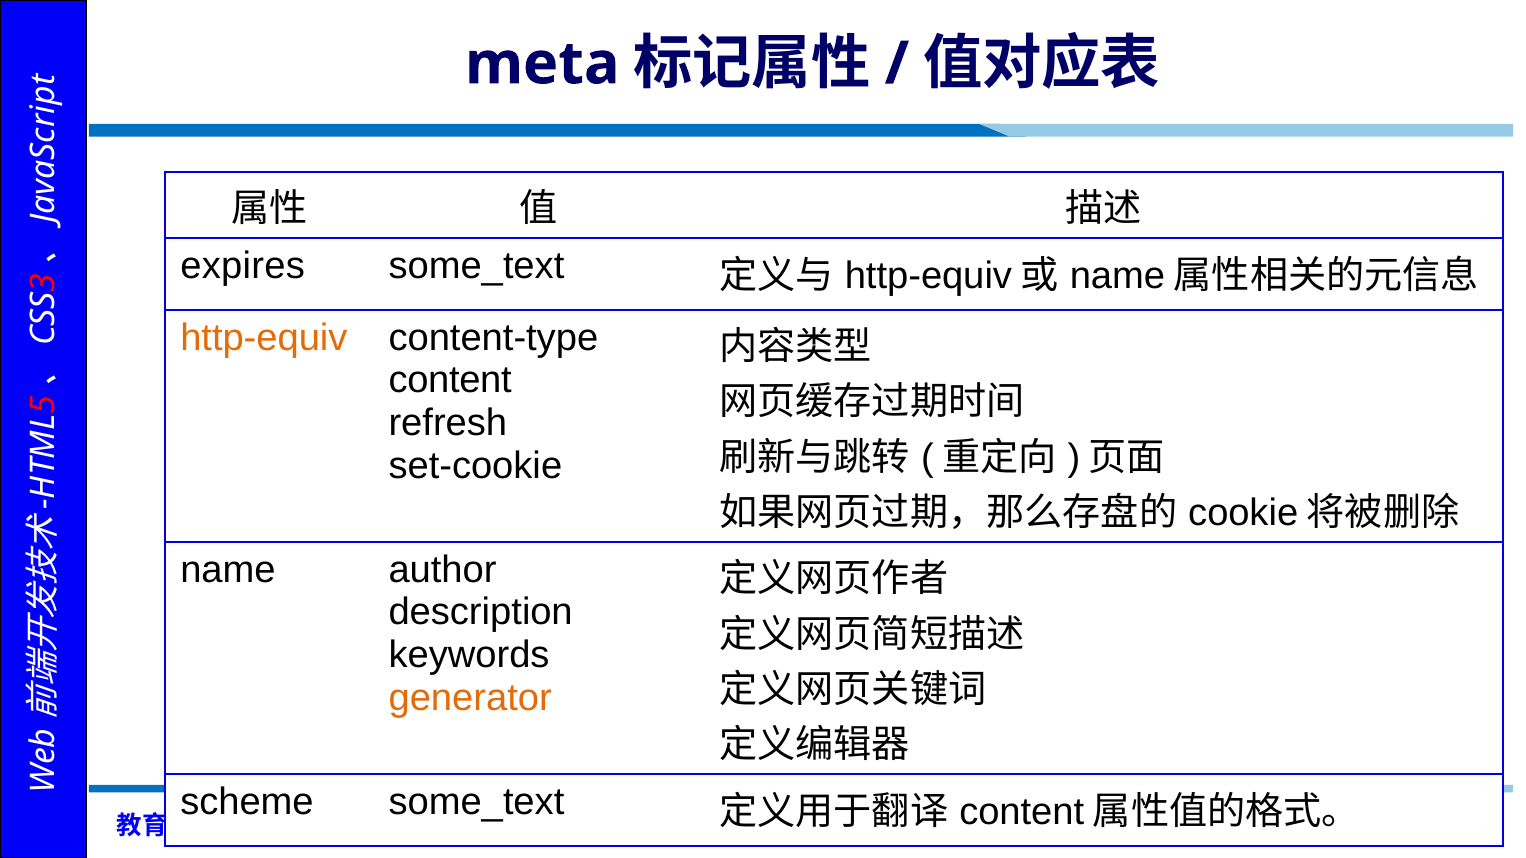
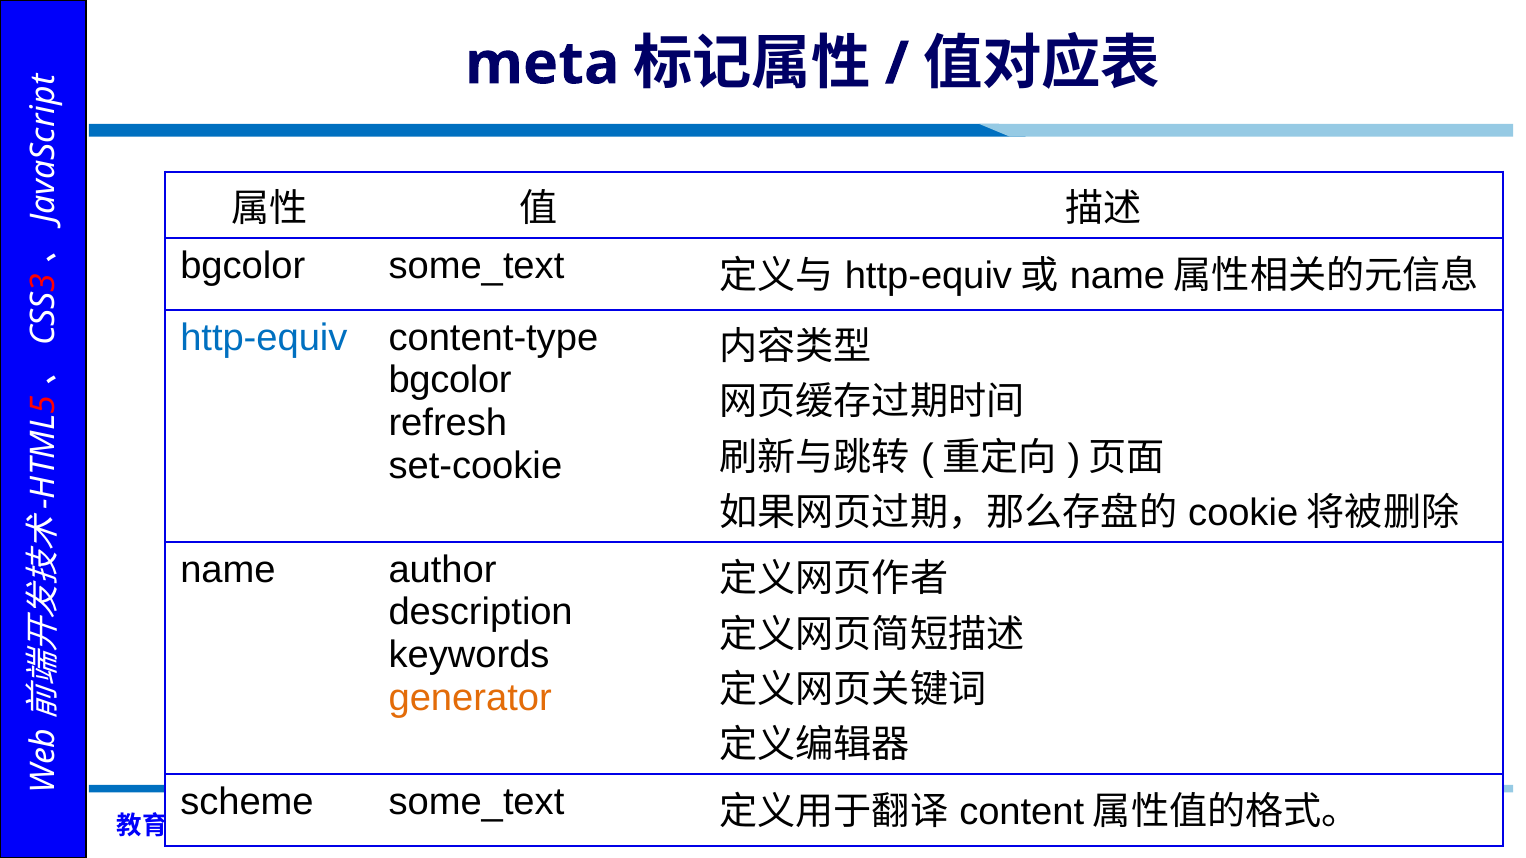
expires: expires -> bgcolor (243, 266)
http-equiv colour: orange -> blue (264, 338)
content: content -> bgcolor (450, 380)
